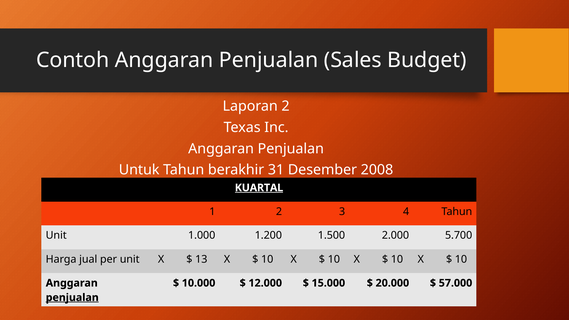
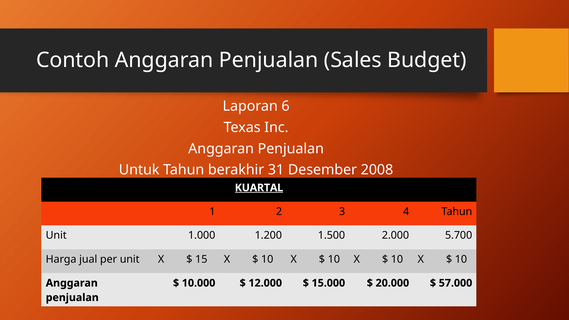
Laporan 2: 2 -> 6 (285, 106)
13: 13 -> 15 (201, 259)
penjualan underline: present -> none (72, 298)
